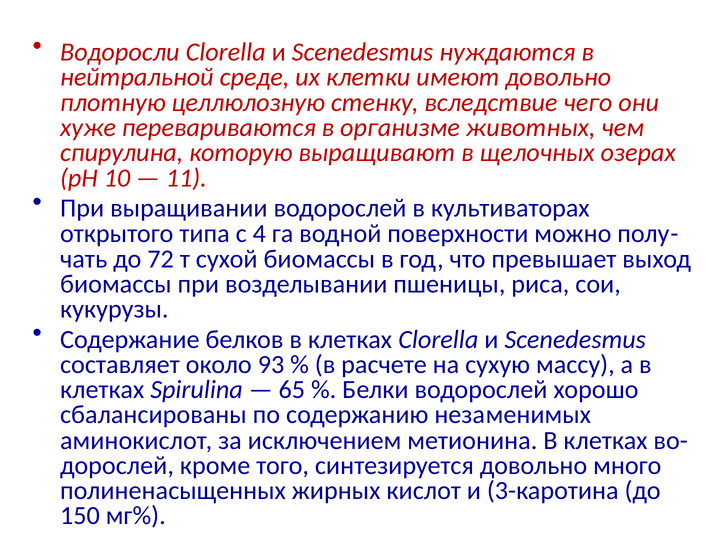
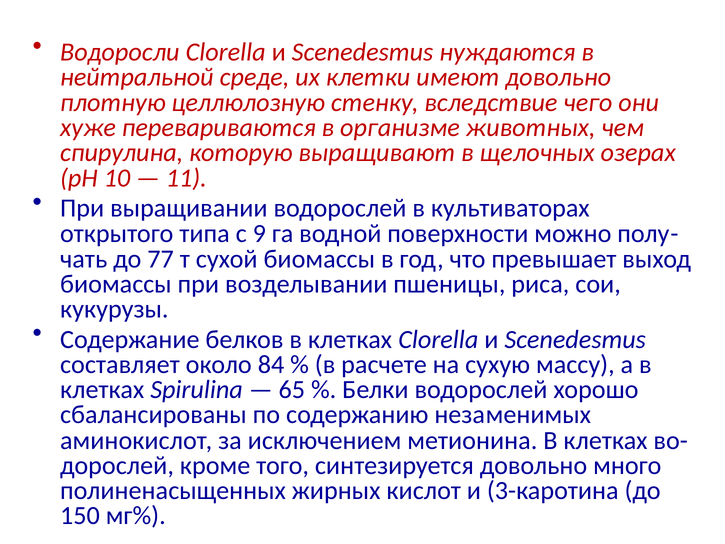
4: 4 -> 9 (259, 234)
72: 72 -> 77 (161, 259)
93: 93 -> 84 (271, 364)
